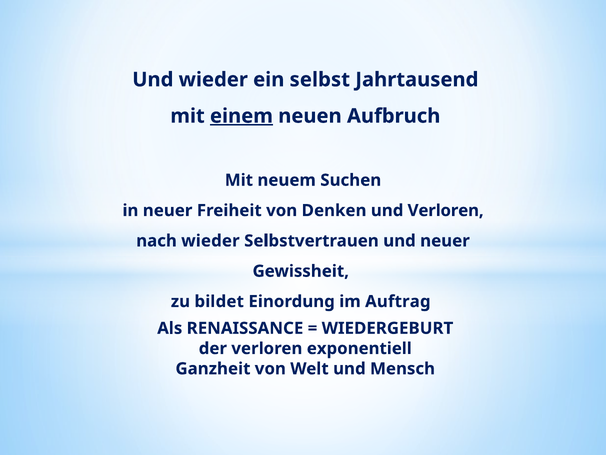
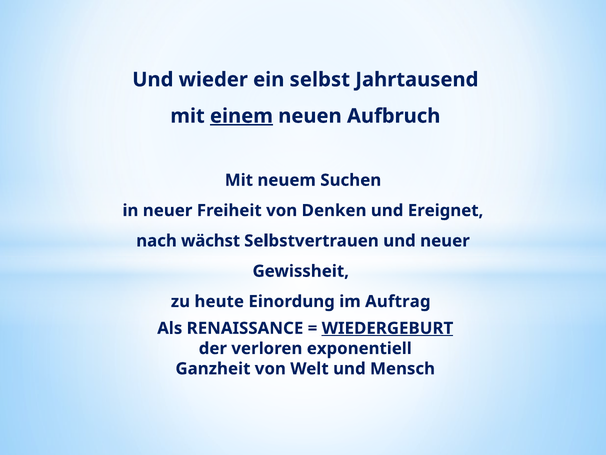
und Verloren: Verloren -> Ereignet (446, 210)
nach wieder: wieder -> wächst (211, 241)
bildet: bildet -> heute (219, 301)
WIEDERGEBURT underline: none -> present (387, 328)
